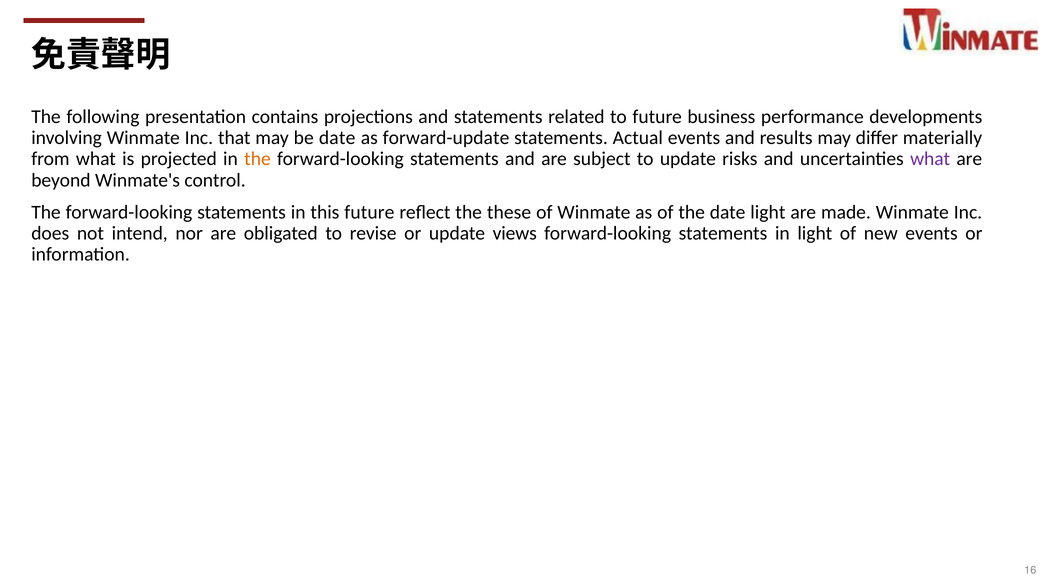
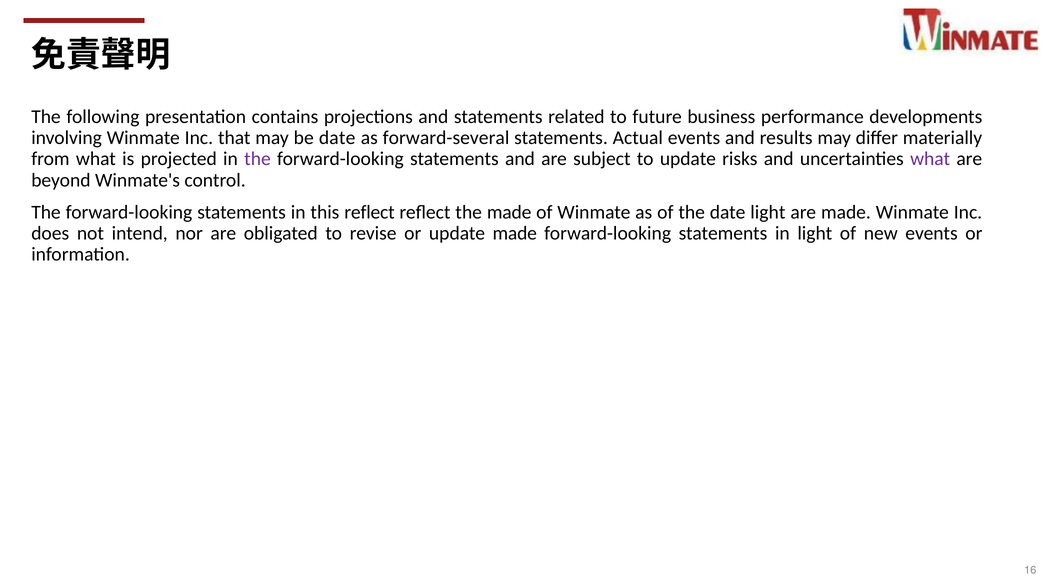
forward-update: forward-update -> forward-several (446, 138)
the colour: orange -> purple (257, 159)
this future: future -> reflect (370, 212)
the these: these -> made (509, 212)
update views: views -> made (515, 233)
